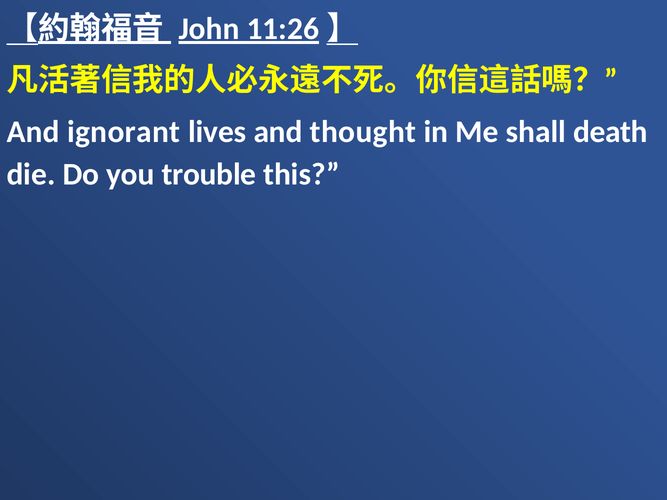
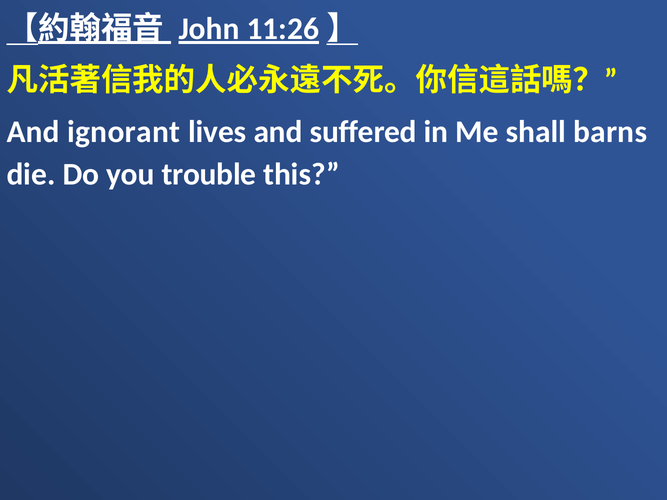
thought: thought -> suffered (363, 132)
death: death -> barns (610, 132)
